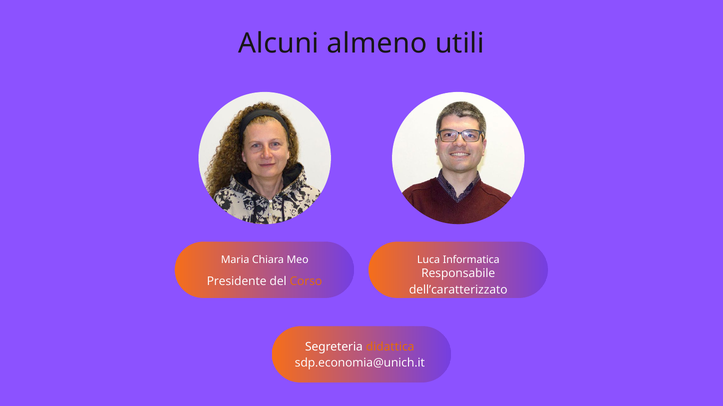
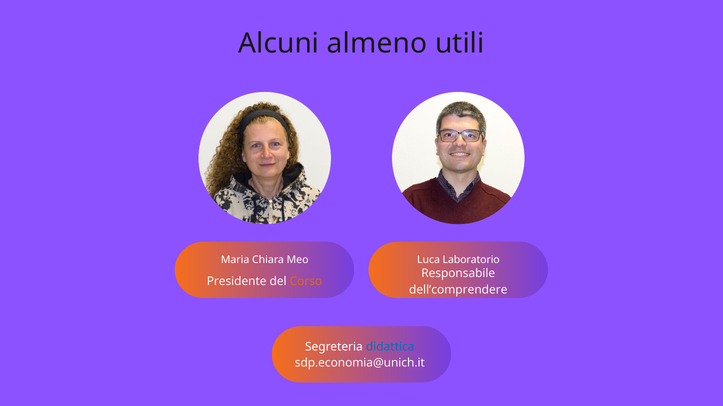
Informatica: Informatica -> Laboratorio (471, 260)
dell’caratterizzato: dell’caratterizzato -> dell’comprendere (458, 290)
didattica colour: orange -> blue (390, 347)
